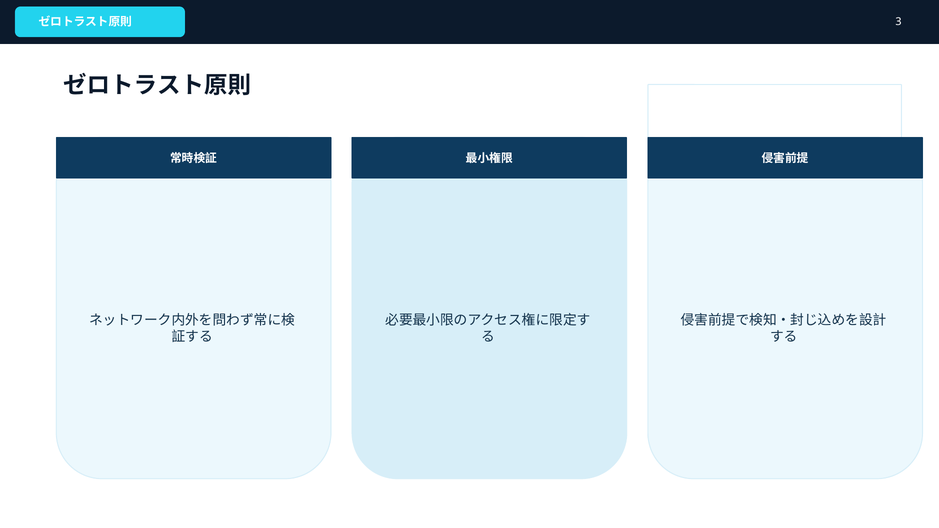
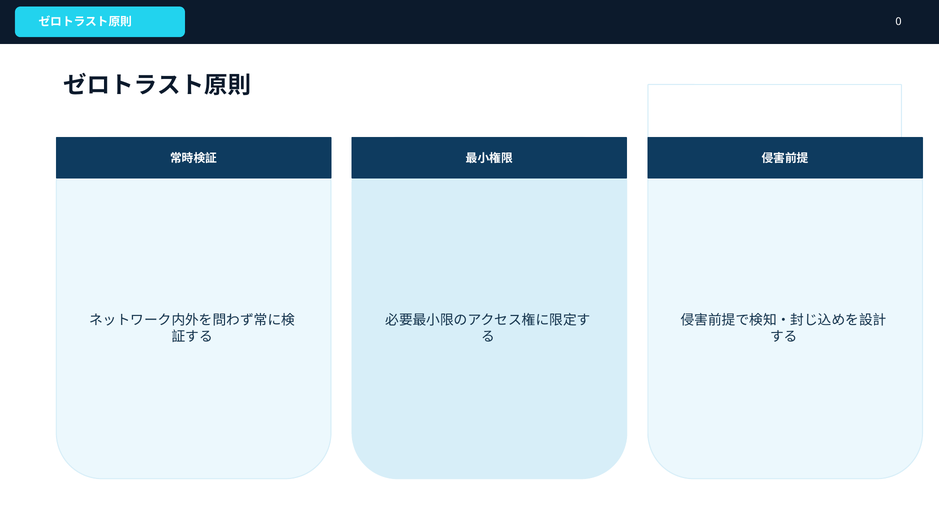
3: 3 -> 0 (899, 22)
